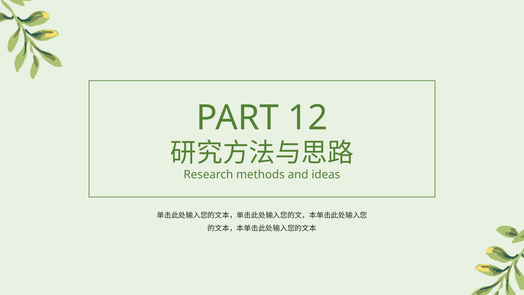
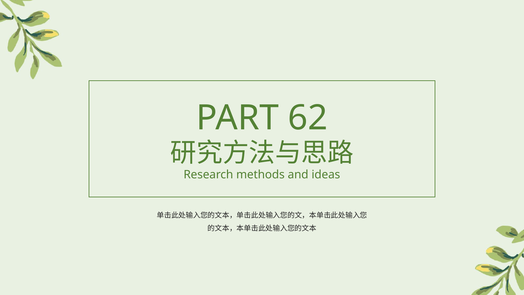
12: 12 -> 62 (308, 118)
